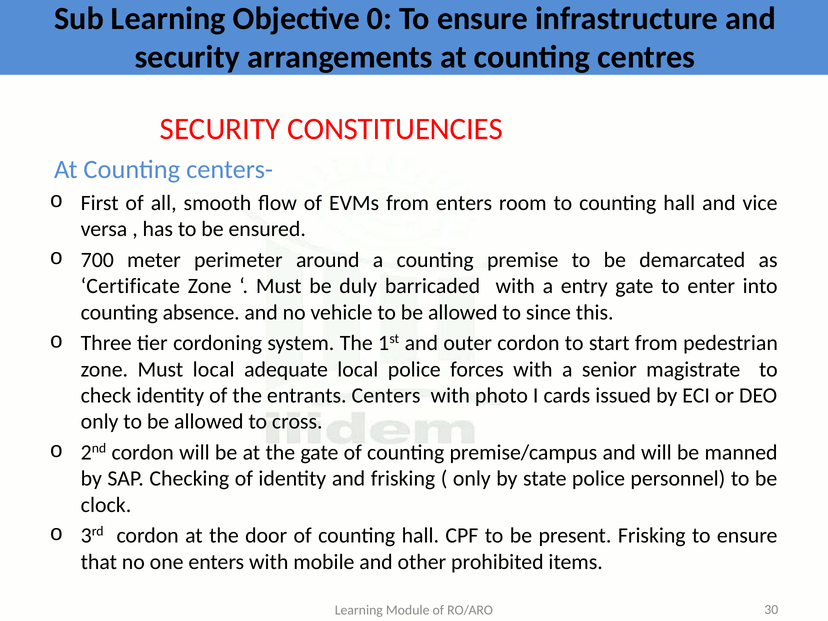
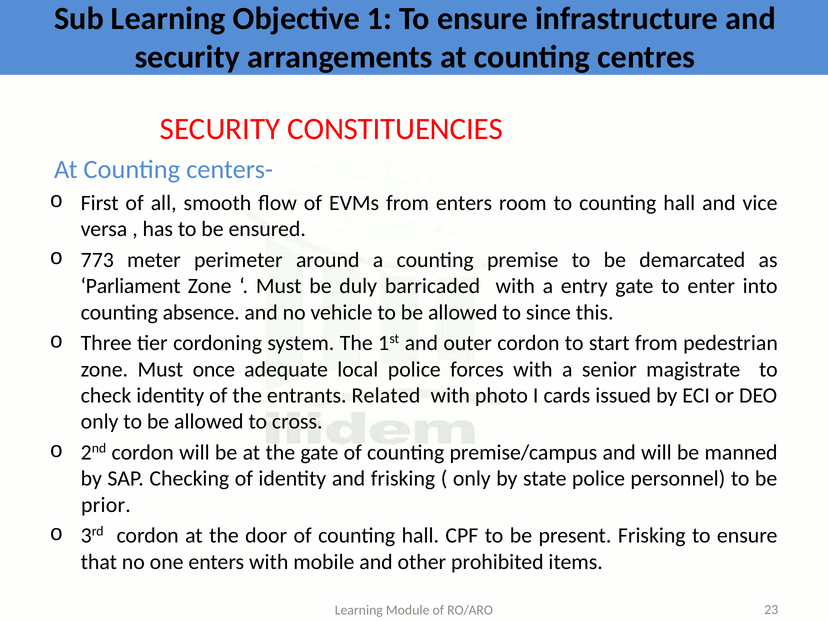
0: 0 -> 1 (380, 19)
700: 700 -> 773 (97, 260)
Certificate: Certificate -> Parliament (131, 286)
Must local: local -> once (214, 369)
Centers: Centers -> Related (386, 396)
clock: clock -> prior (106, 505)
30: 30 -> 23 (771, 610)
